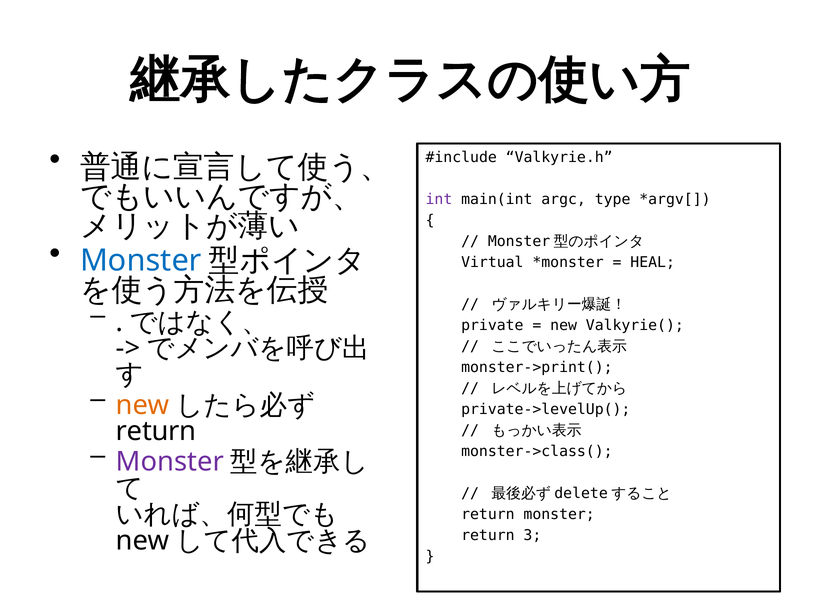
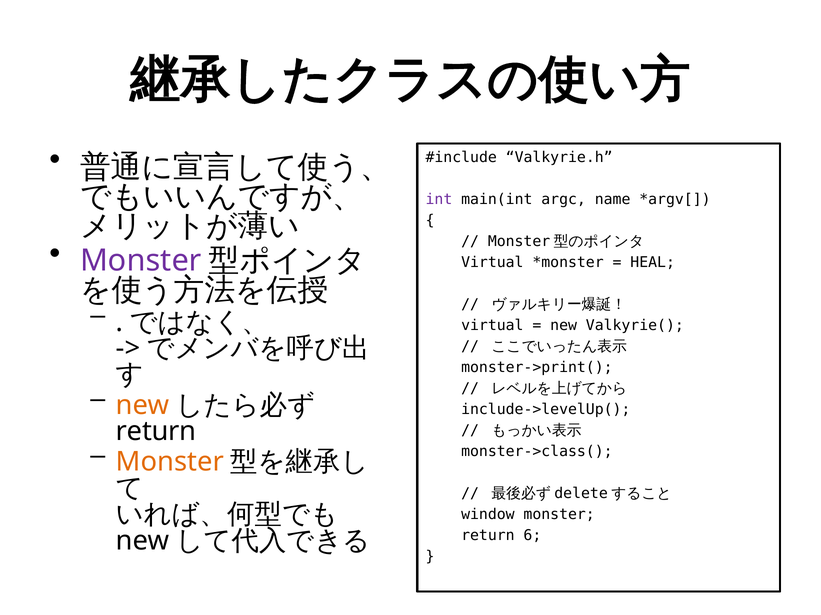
type: type -> name (613, 200)
Monster colour: blue -> purple (141, 261)
private: private -> virtual (492, 326)
private->levelUp(: private->levelUp( -> include->levelUp( (546, 410)
Monster colour: purple -> orange (170, 462)
return: return -> window (488, 515)
3: 3 -> 6 (532, 536)
